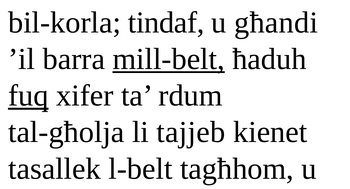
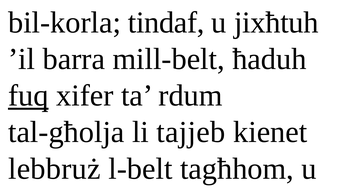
għandi: għandi -> jixħtuh (276, 22)
mill-belt underline: present -> none (169, 59)
tasallek: tasallek -> lebbruż (54, 168)
